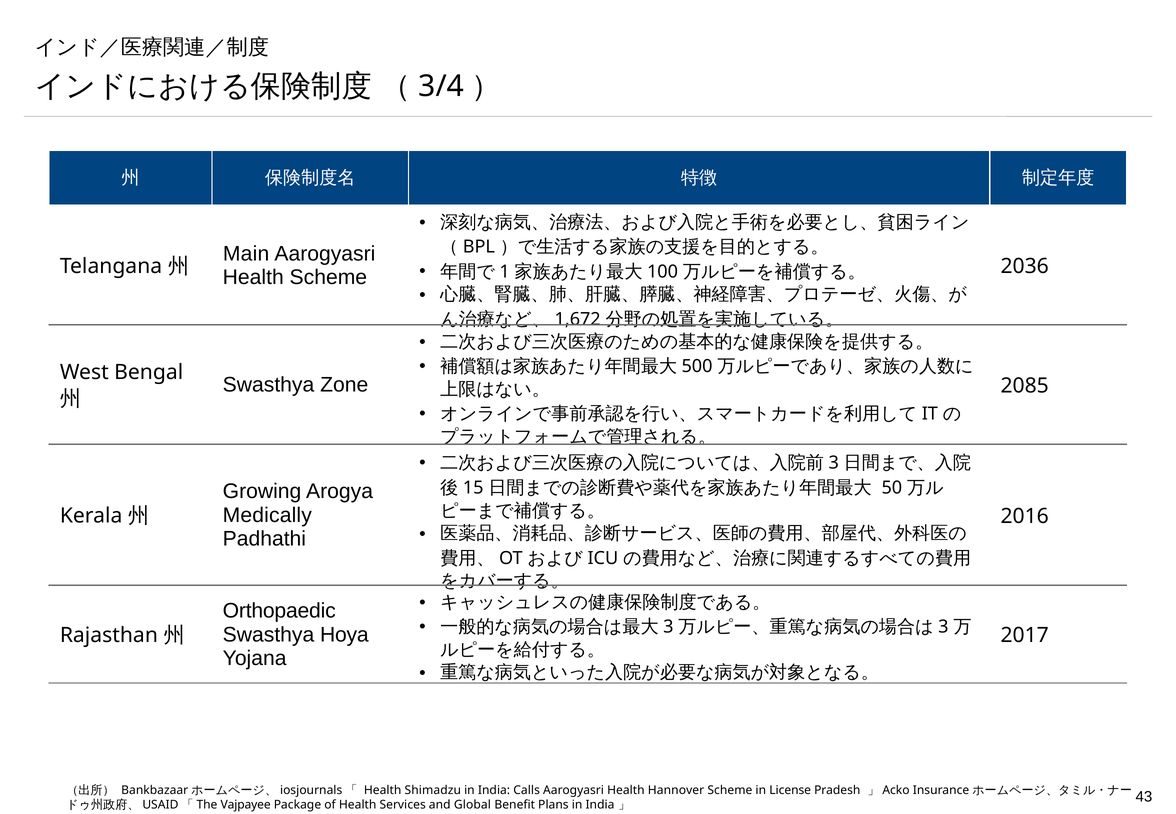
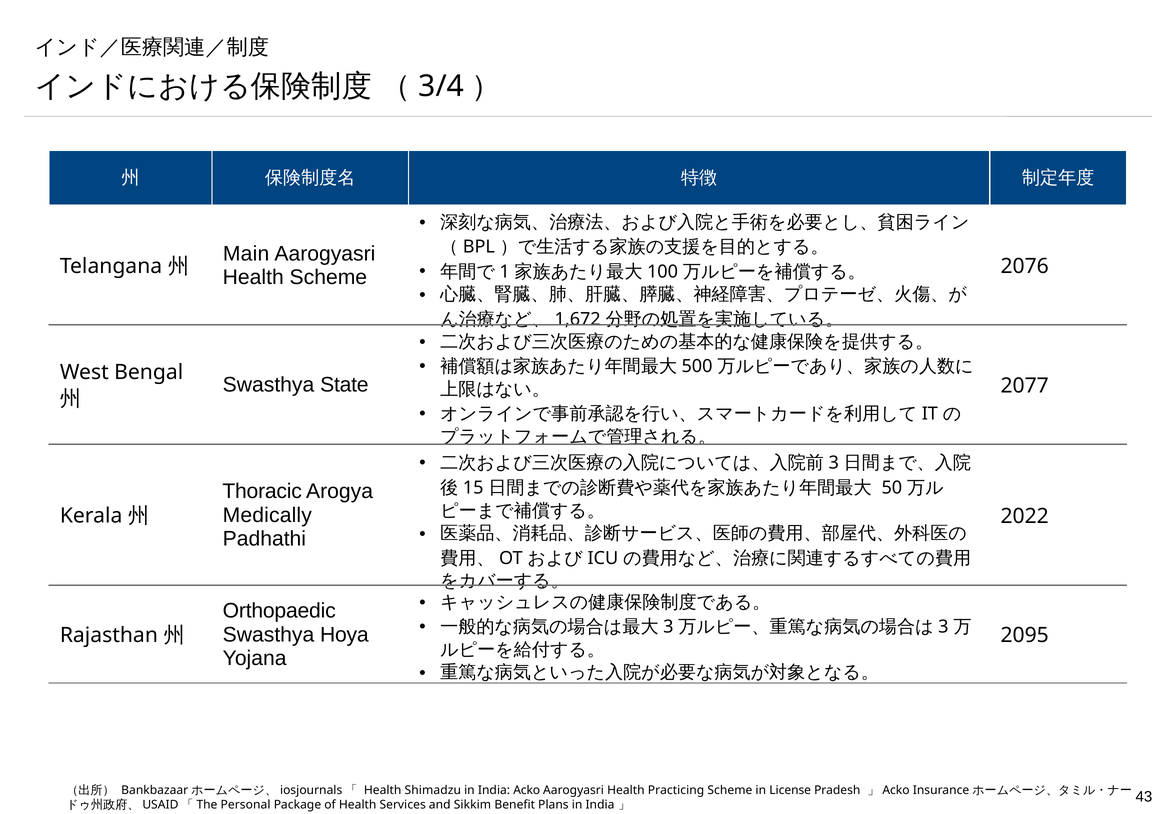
2036: 2036 -> 2076 (1025, 266)
Zone: Zone -> State (344, 385)
2085: 2085 -> 2077 (1025, 386)
Growing: Growing -> Thoracic (262, 492)
2016: 2016 -> 2022 (1025, 516)
2017: 2017 -> 2095 (1025, 636)
Calls: Calls -> Acko (527, 790)
Hannover: Hannover -> Practicing (676, 790)
Vajpayee: Vajpayee -> Personal (246, 805)
Global: Global -> Sikkim (472, 805)
